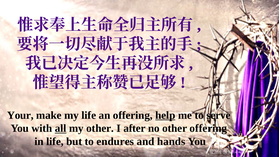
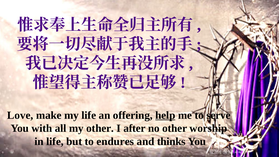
Your: Your -> Love (20, 115)
all underline: present -> none (61, 128)
other offering: offering -> worship (208, 128)
hands: hands -> thinks (171, 141)
